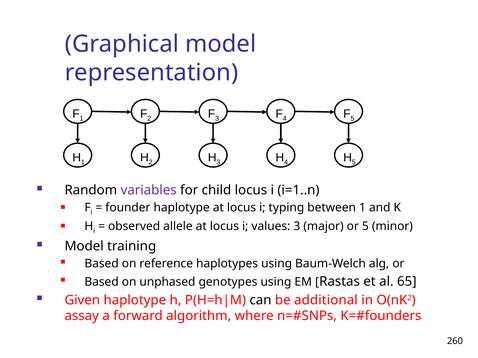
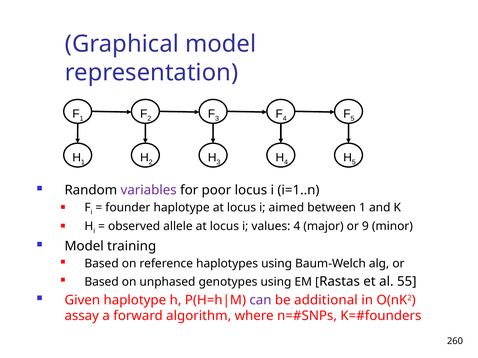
child: child -> poor (216, 191)
typing: typing -> aimed (286, 208)
values 3: 3 -> 4 (297, 227)
or 5: 5 -> 9 (365, 227)
65: 65 -> 55 (407, 282)
can colour: black -> purple (260, 300)
